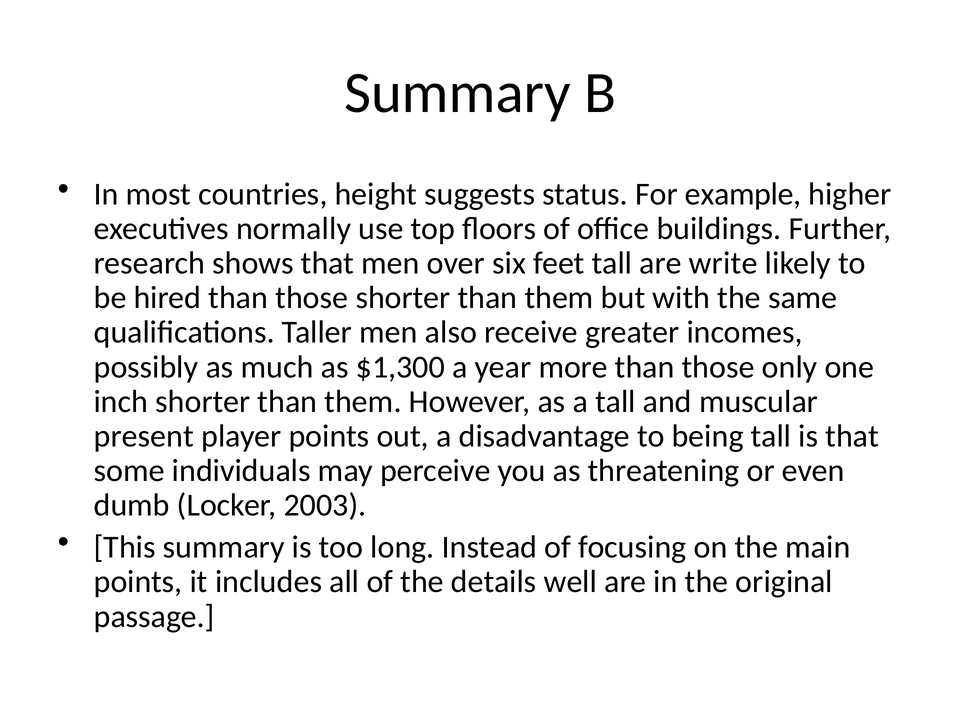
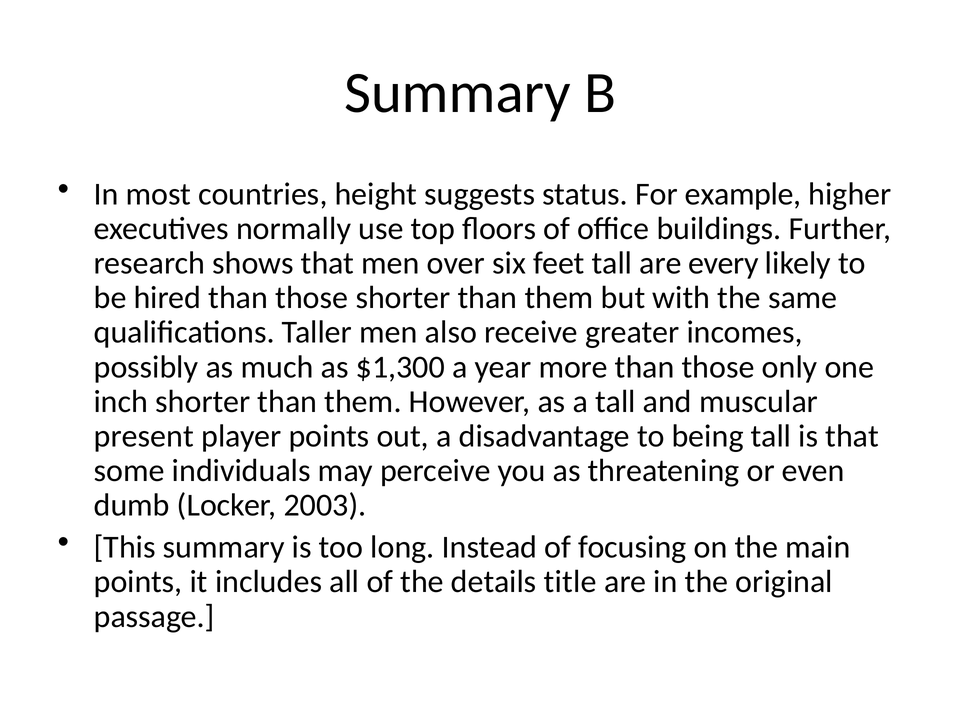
write: write -> every (723, 264)
well: well -> title (570, 583)
